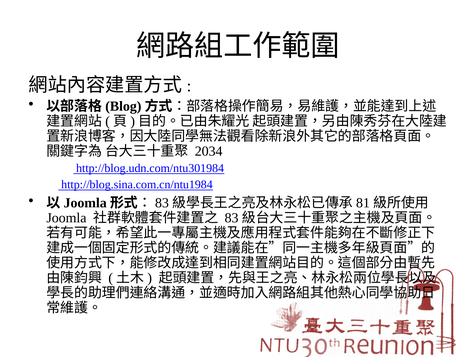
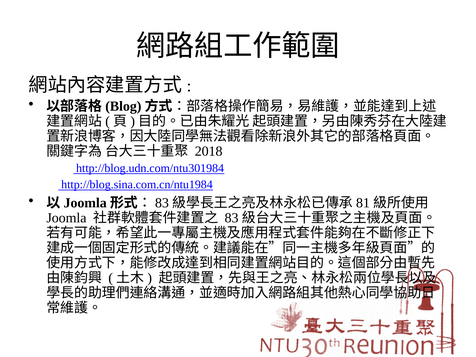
2034: 2034 -> 2018 (209, 151)
